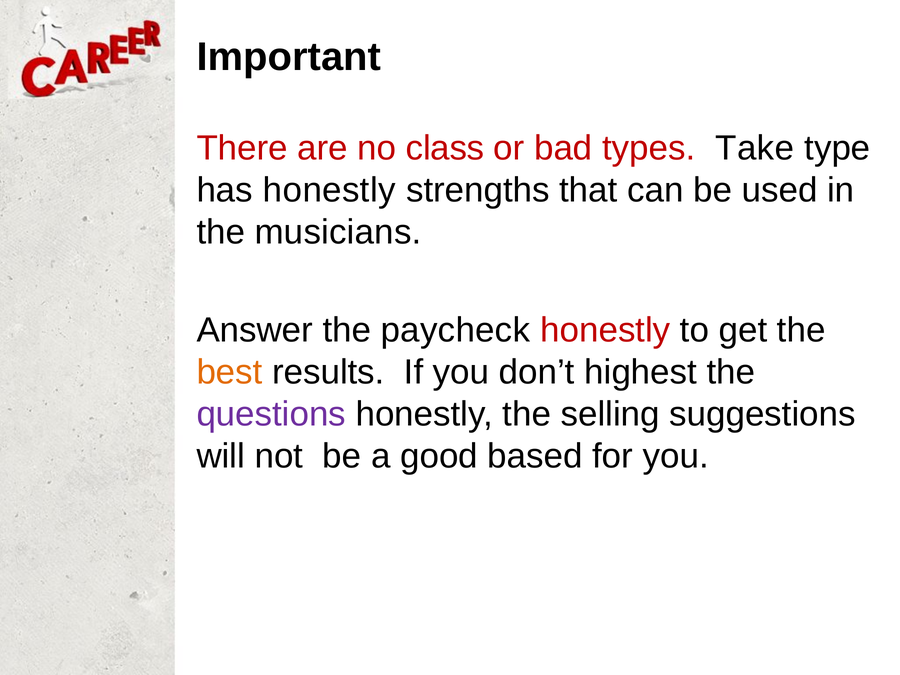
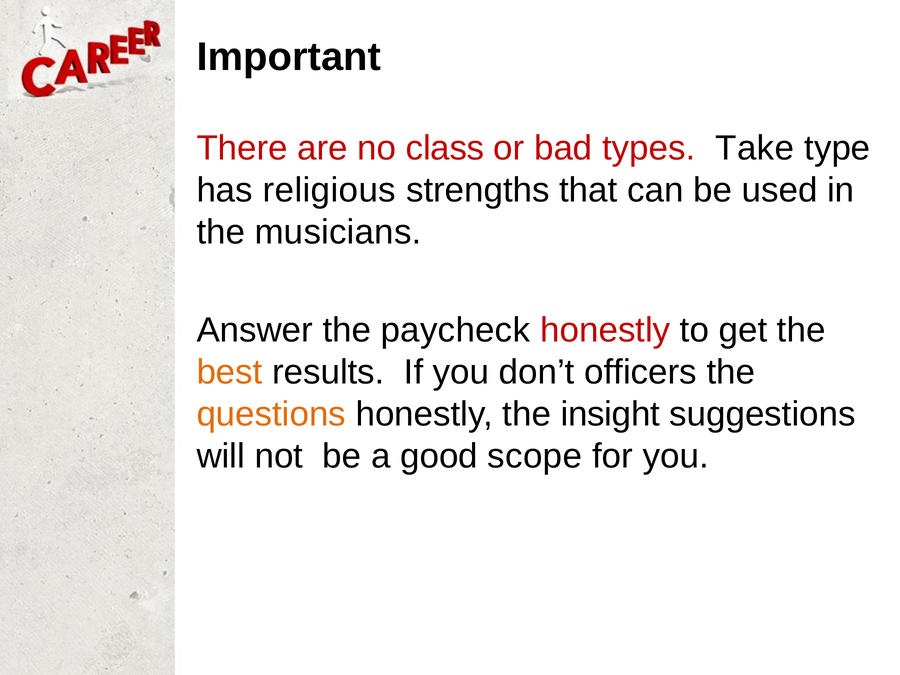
has honestly: honestly -> religious (329, 190)
highest: highest -> officers (641, 372)
questions colour: purple -> orange (271, 414)
selling: selling -> insight (610, 414)
based: based -> scope (535, 456)
